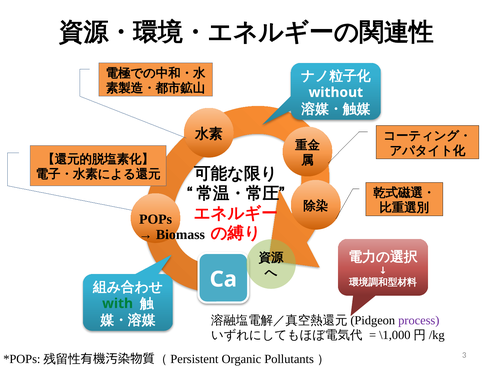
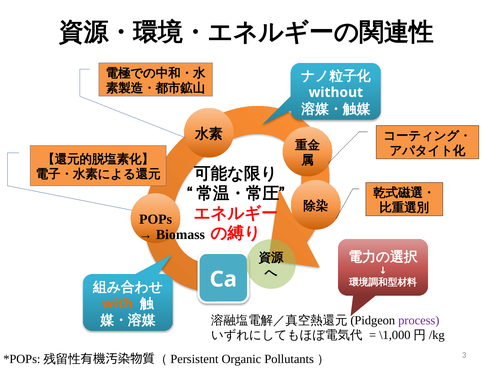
with colour: green -> orange (118, 303)
